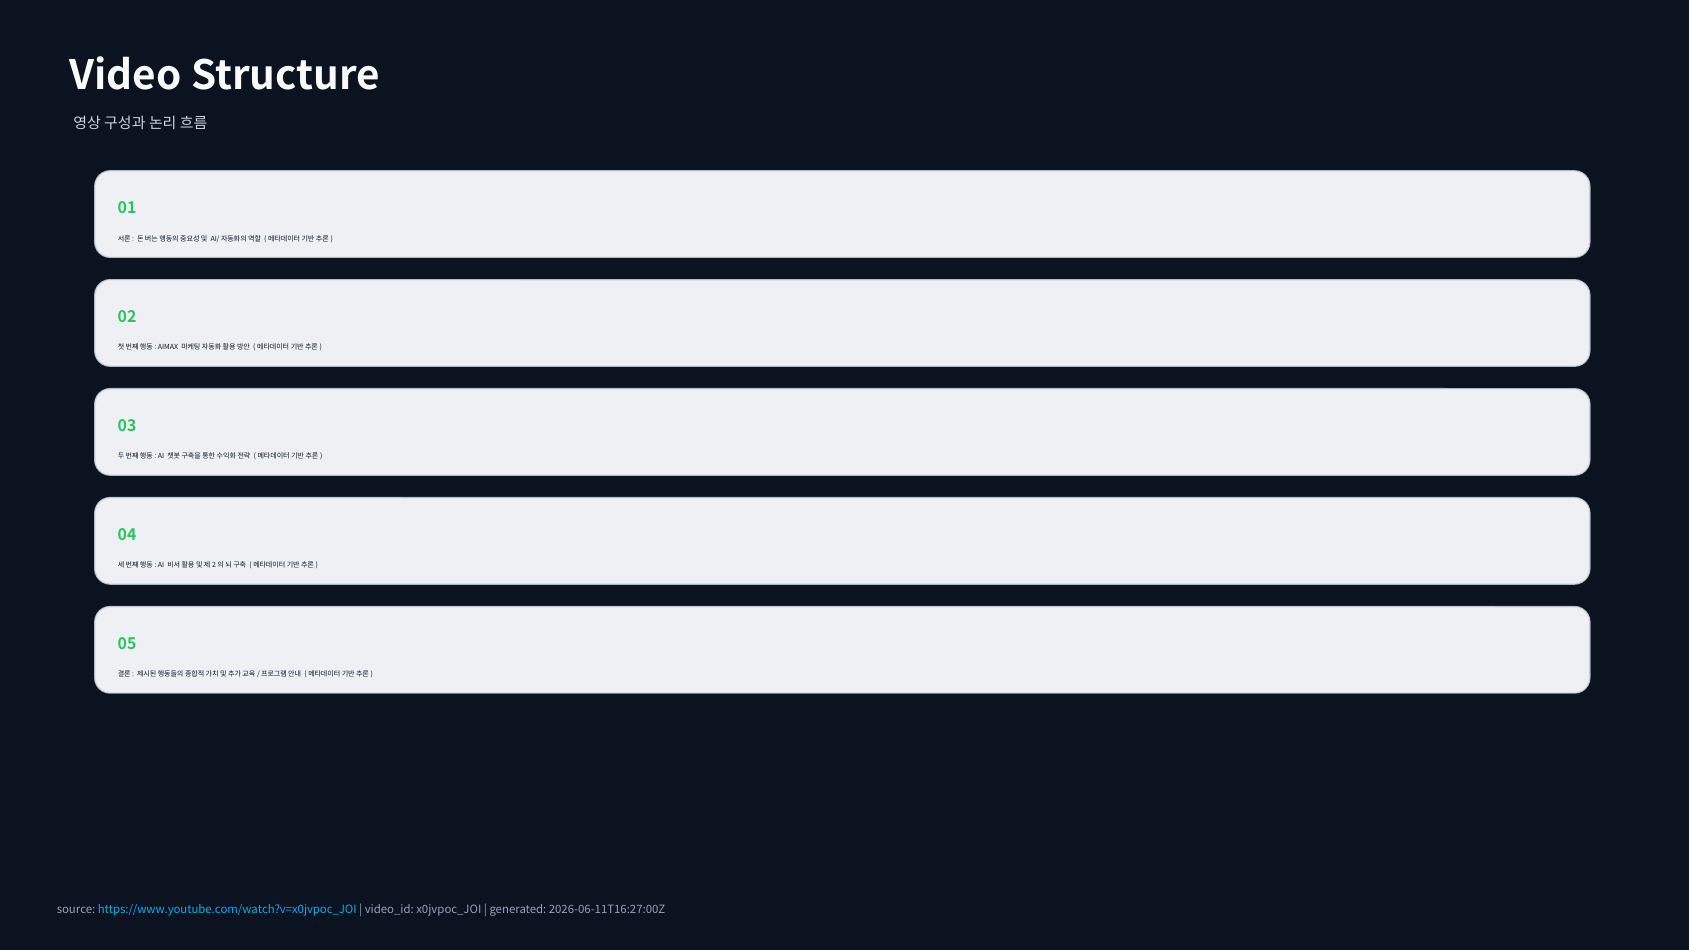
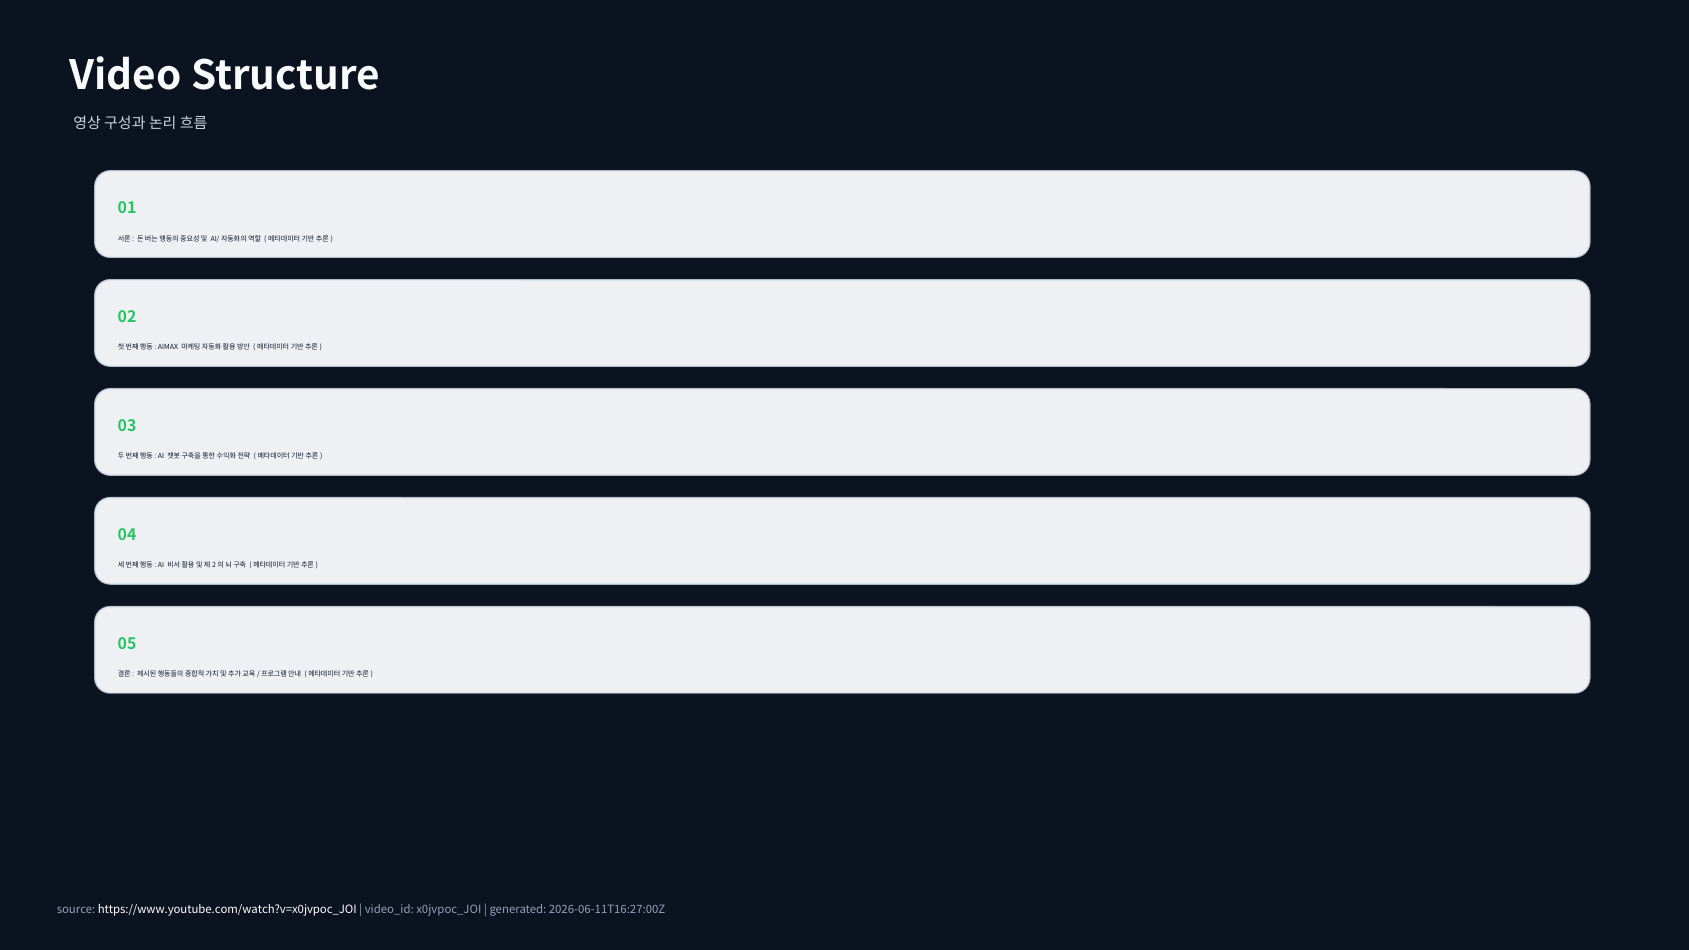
https://www.youtube.com/watch?v=x0jvpoc_JOI colour: light blue -> white (227, 910)
